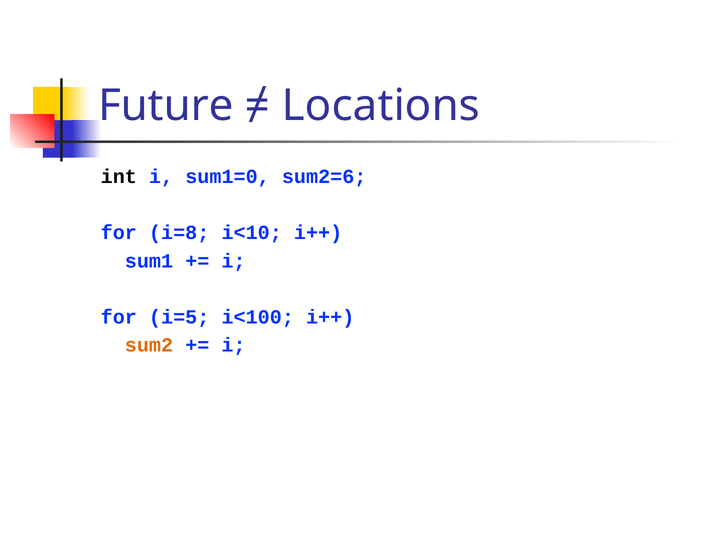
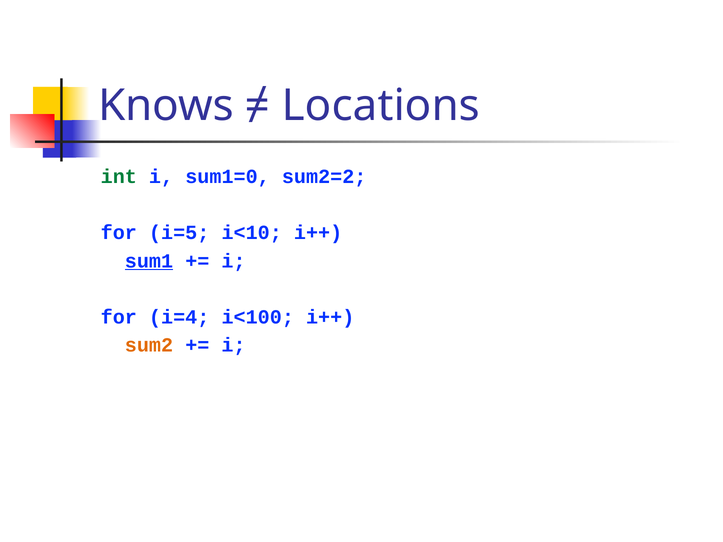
Future: Future -> Knows (166, 105)
int colour: black -> green (119, 177)
sum2=6: sum2=6 -> sum2=2 (324, 177)
i=8: i=8 -> i=5 (179, 233)
sum1 underline: none -> present (149, 261)
i=5: i=5 -> i=4 (179, 317)
